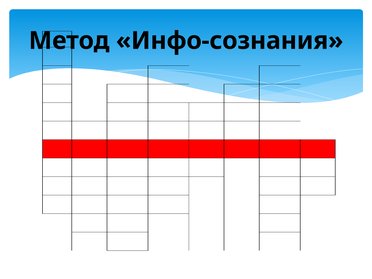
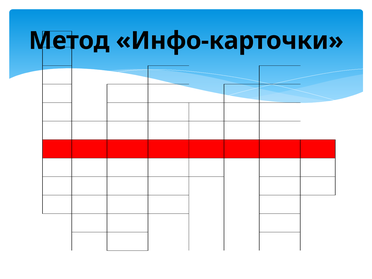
Инфо-сознания: Инфо-сознания -> Инфо-карточки (230, 41)
